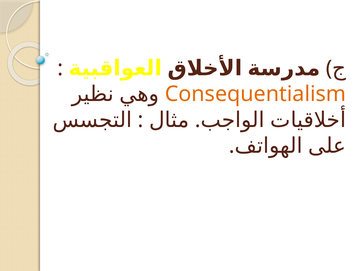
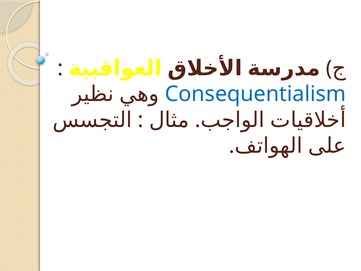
Consequentialism colour: orange -> blue (255, 94)
